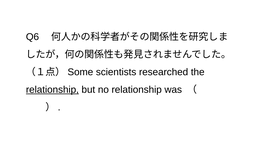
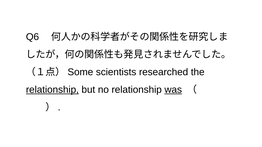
was underline: none -> present (173, 90)
